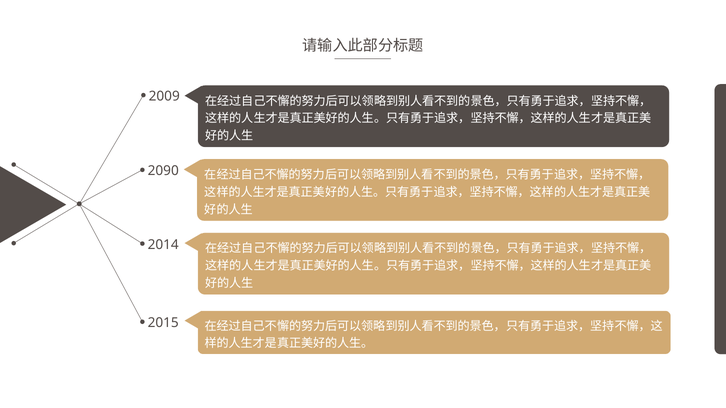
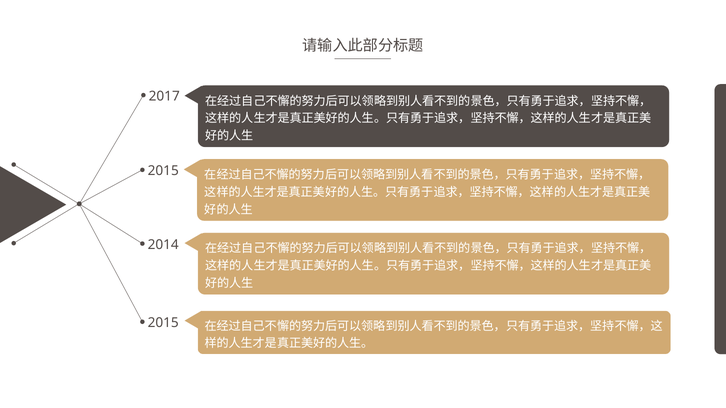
2009: 2009 -> 2017 (164, 96)
2090: 2090 -> 2015 (163, 171)
